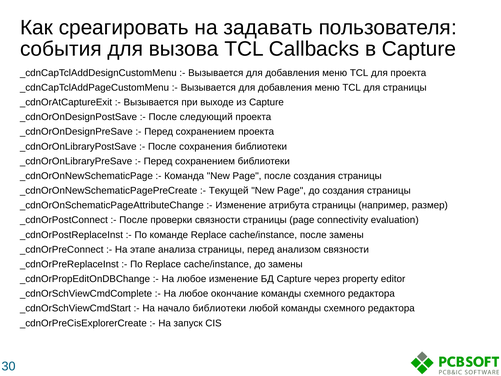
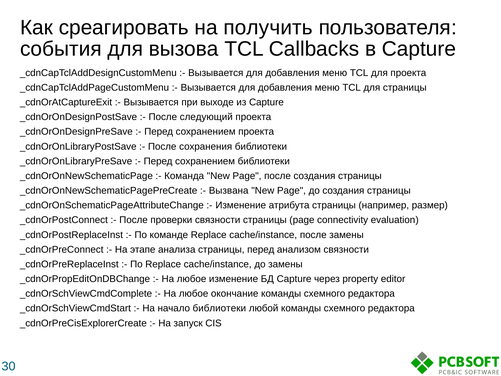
задавать: задавать -> получить (268, 28)
Текущей: Текущей -> Вызвана (229, 191)
